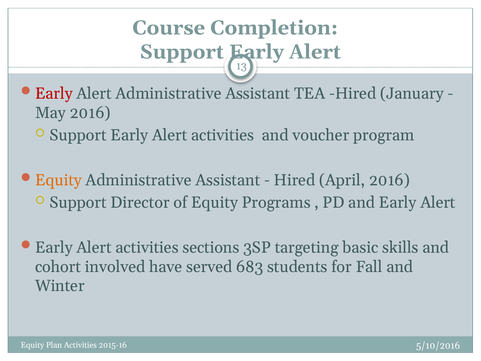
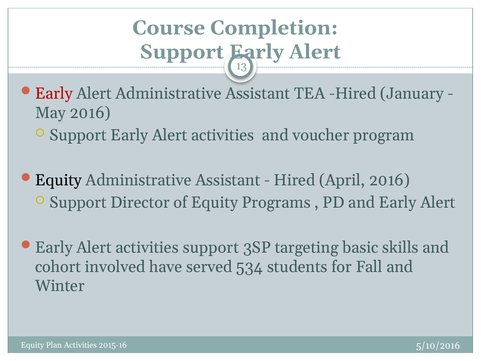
Equity colour: orange -> black (58, 180)
activities sections: sections -> support (211, 247)
683: 683 -> 534 (250, 267)
